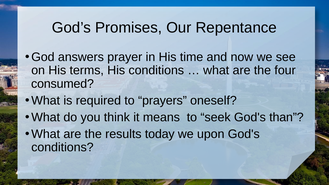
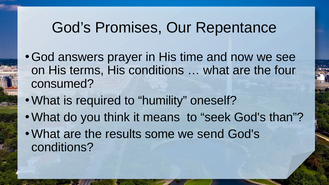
prayers: prayers -> humility (162, 100)
today: today -> some (160, 134)
upon: upon -> send (211, 134)
